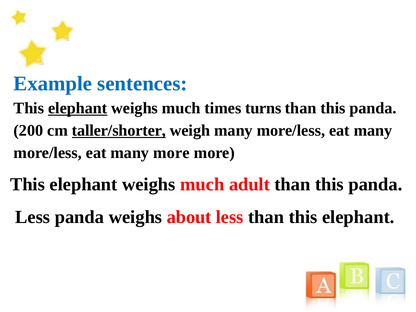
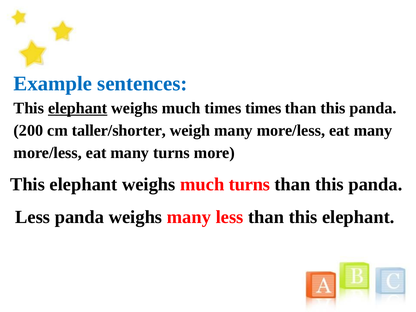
times turns: turns -> times (263, 108)
taller/shorter underline: present -> none (119, 131)
many more: more -> turns (171, 153)
much adult: adult -> turns (249, 184)
weighs about: about -> many (189, 217)
